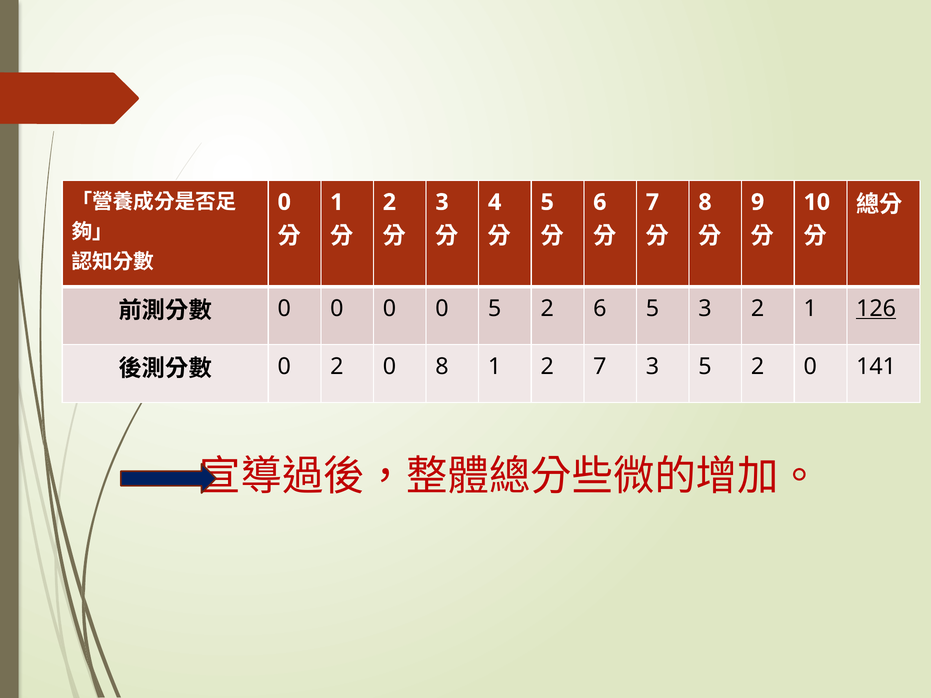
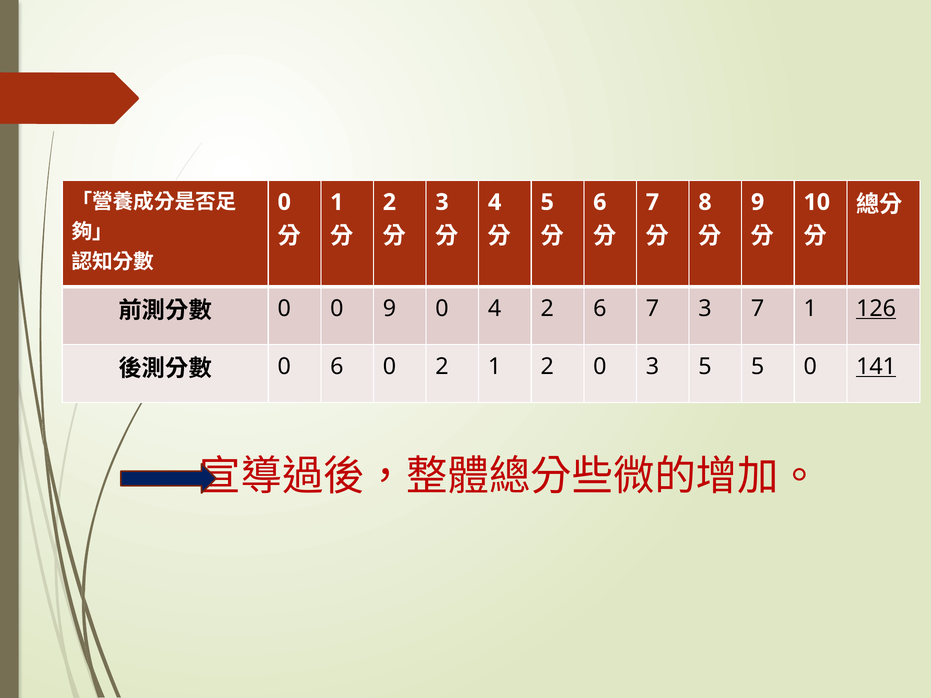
0: 0 -> 9 (389, 309)
0 5: 5 -> 4 (495, 309)
6 5: 5 -> 7 (652, 309)
3 2: 2 -> 7 (758, 309)
0 2: 2 -> 6 (337, 367)
0 8: 8 -> 2 (442, 367)
2 7: 7 -> 0 (600, 367)
3 5 2: 2 -> 5 (758, 367)
141 underline: none -> present (876, 367)
